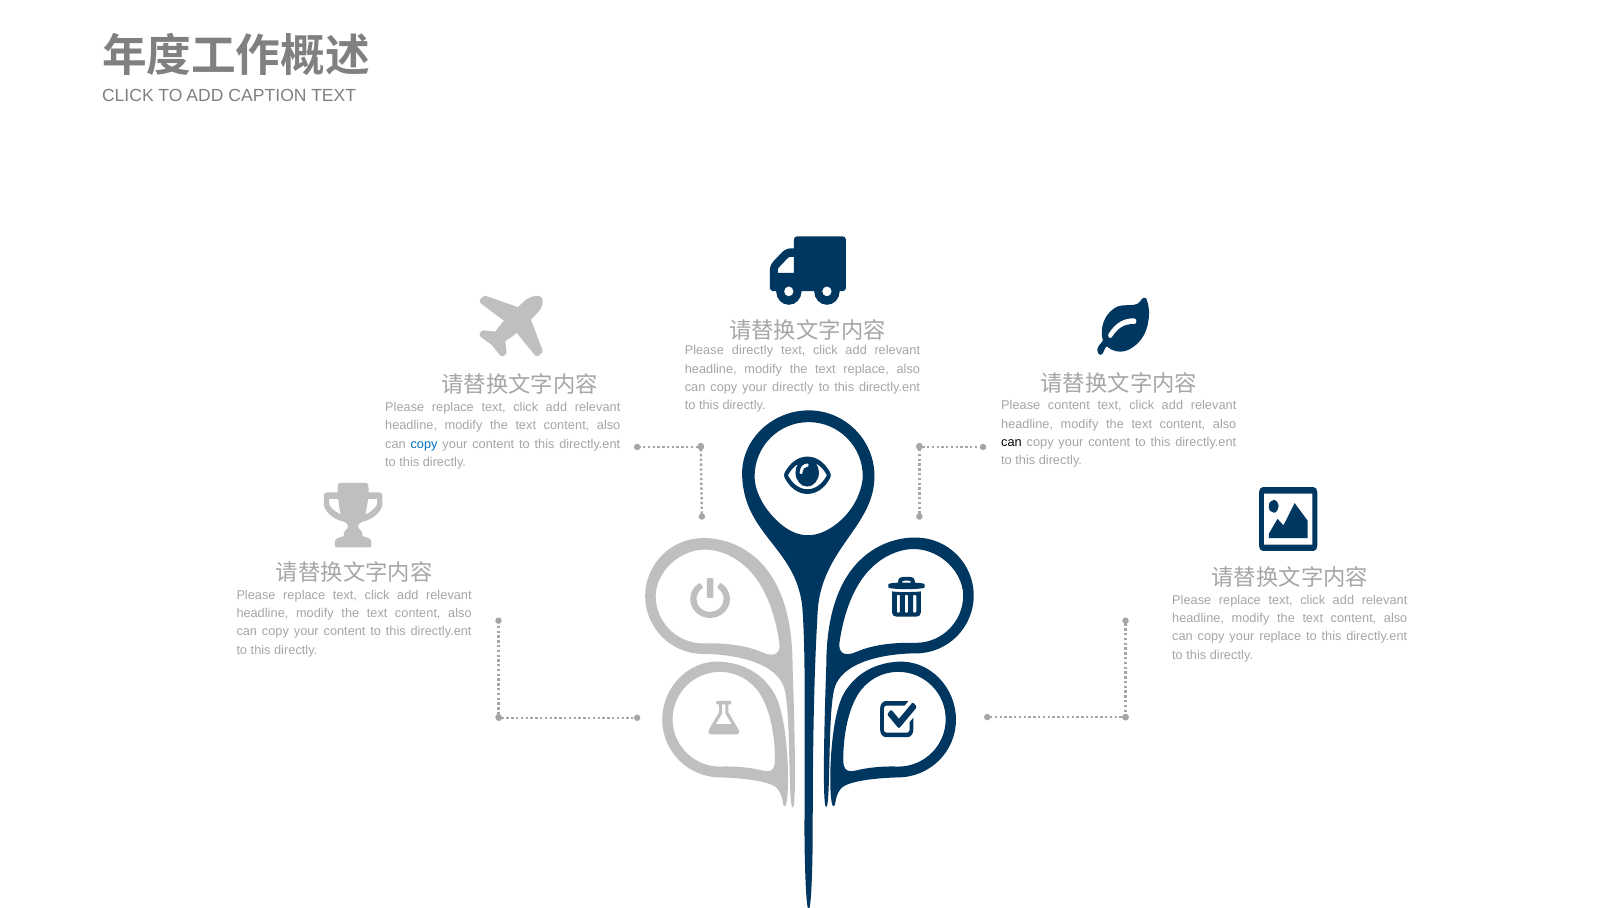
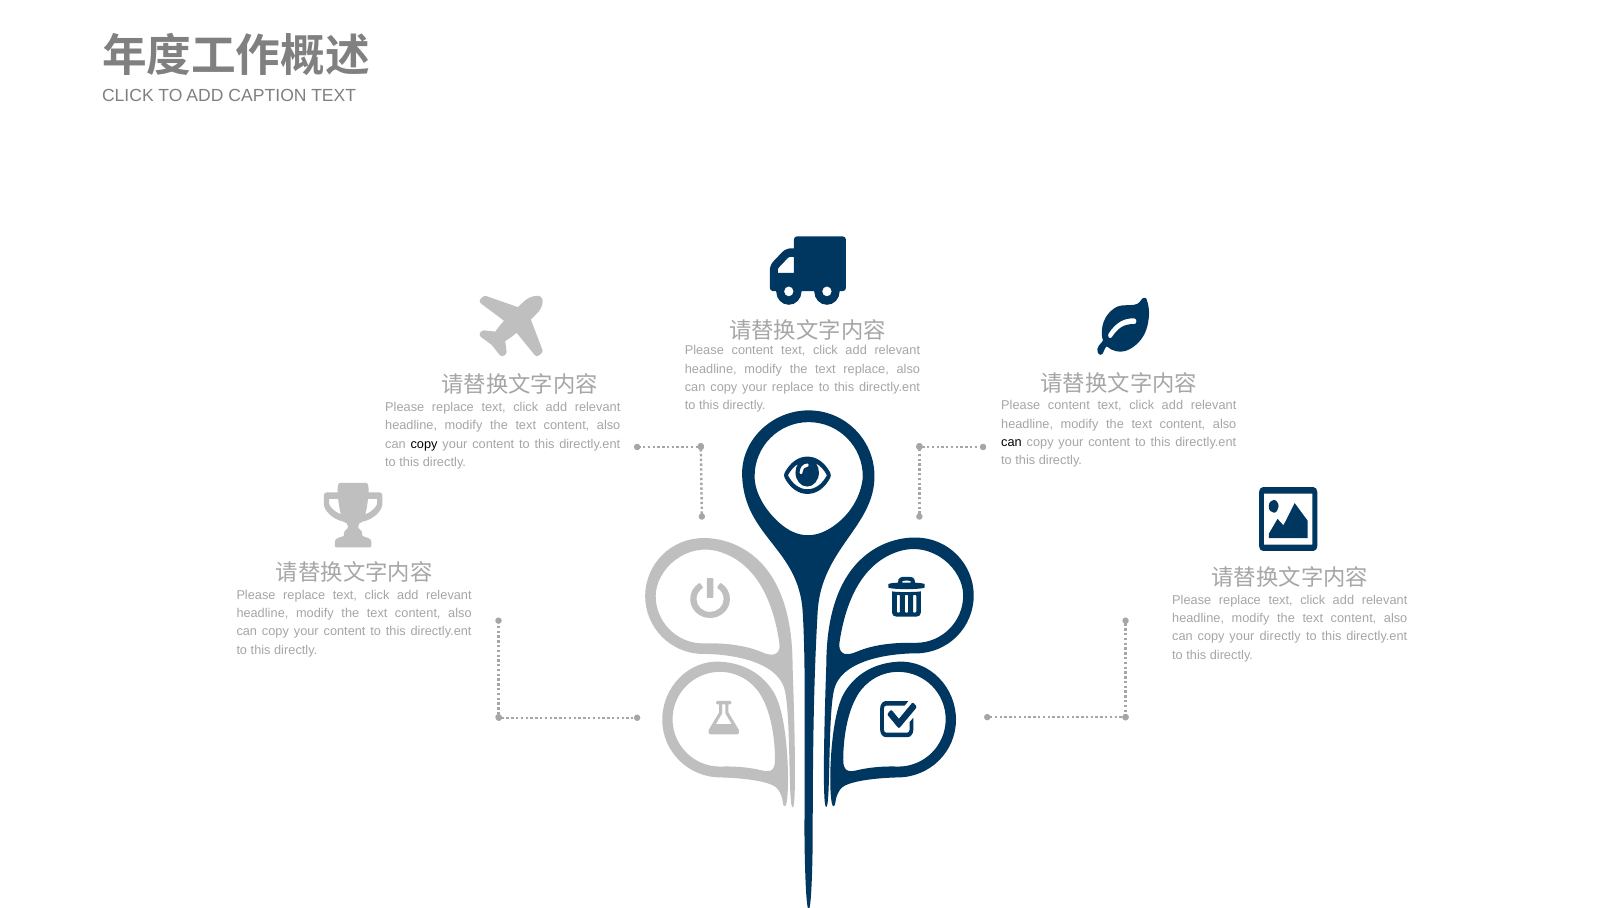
directly: directly -> content (753, 351)
your directly: directly -> replace (793, 387)
copy colour: blue -> black (424, 444)
your replace: replace -> directly (1280, 637)
